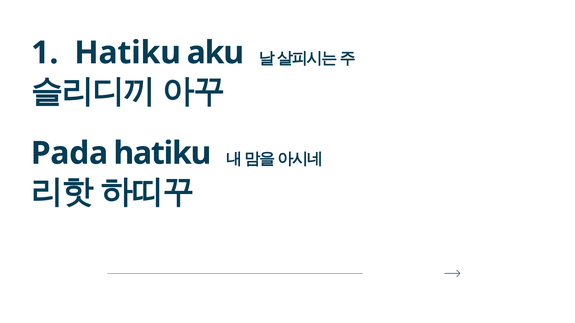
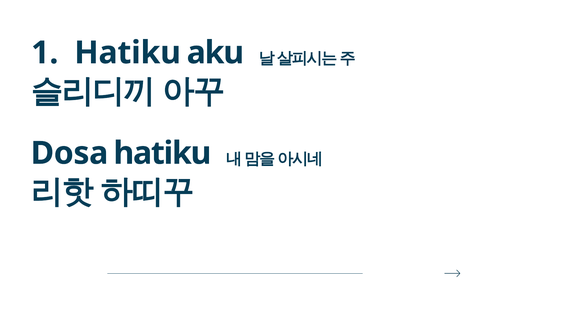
Pada: Pada -> Dosa (69, 153)
